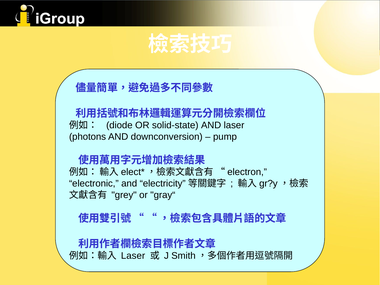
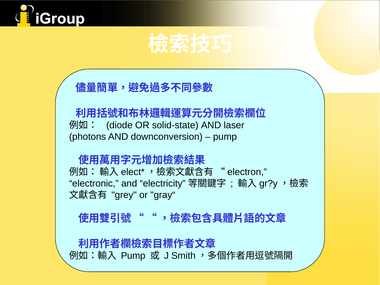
Laser: Laser -> Pump (133, 256)
